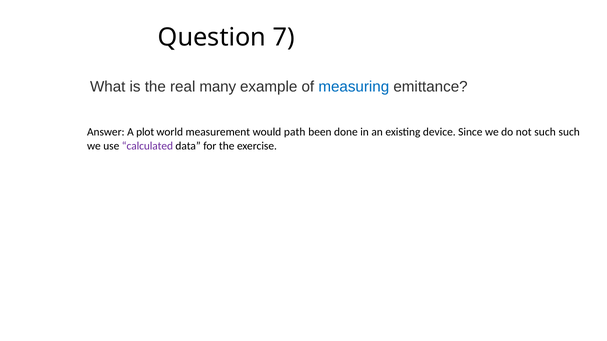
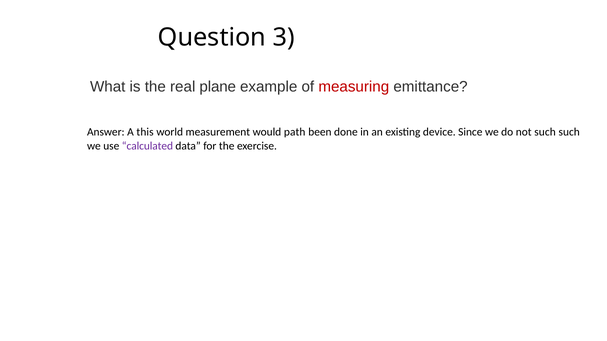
7: 7 -> 3 (284, 38)
many: many -> plane (218, 87)
measuring colour: blue -> red (354, 87)
plot: plot -> this (145, 132)
